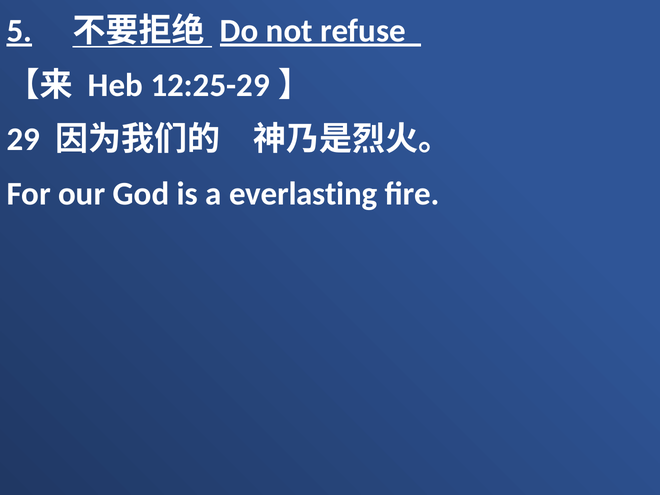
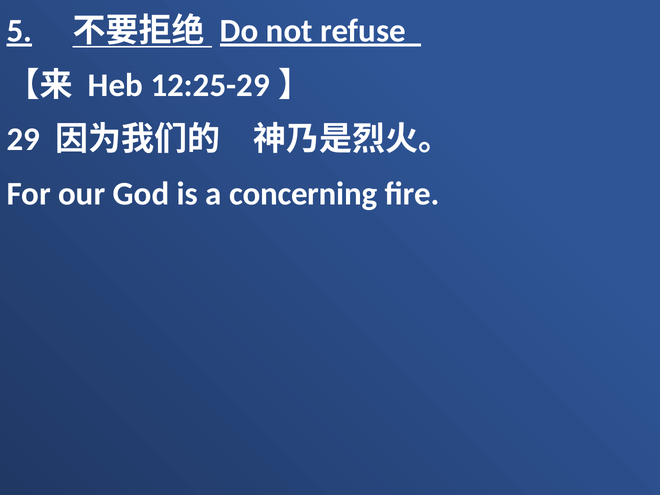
everlasting: everlasting -> concerning (303, 194)
